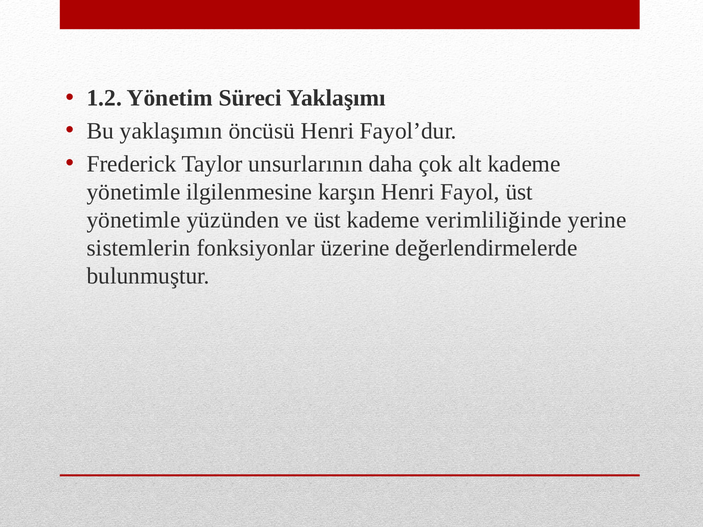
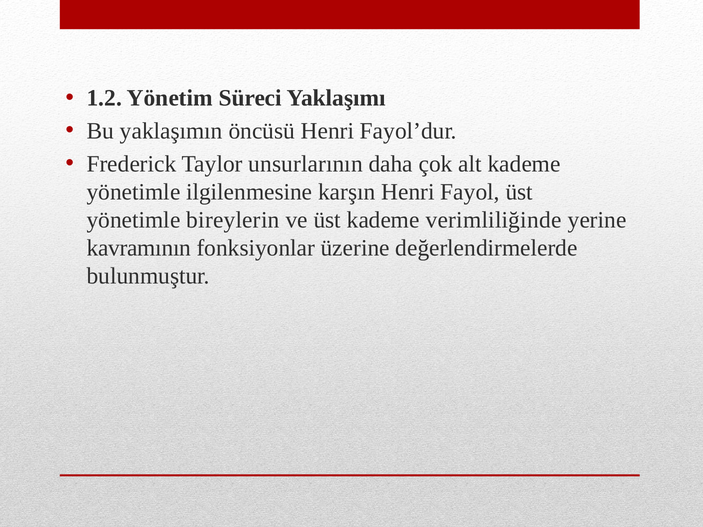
yüzünden: yüzünden -> bireylerin (233, 220)
sistemlerin: sistemlerin -> kavramının (139, 248)
